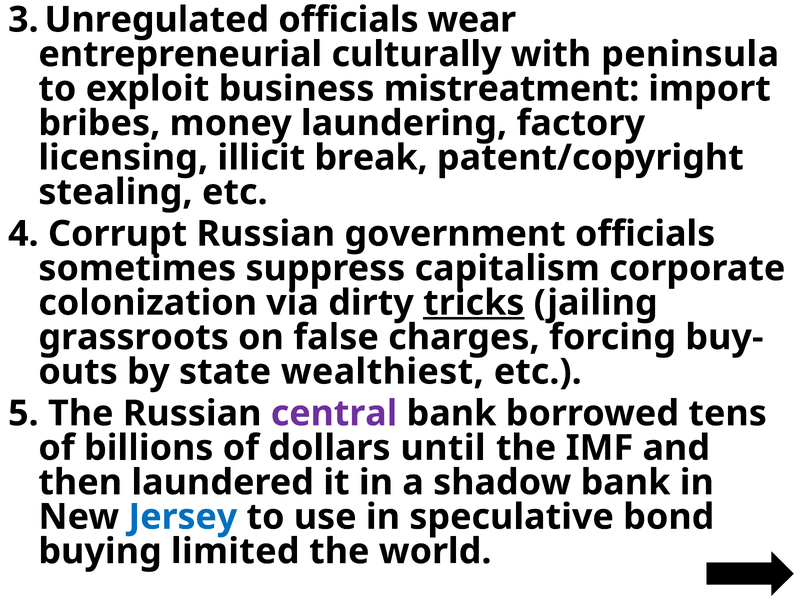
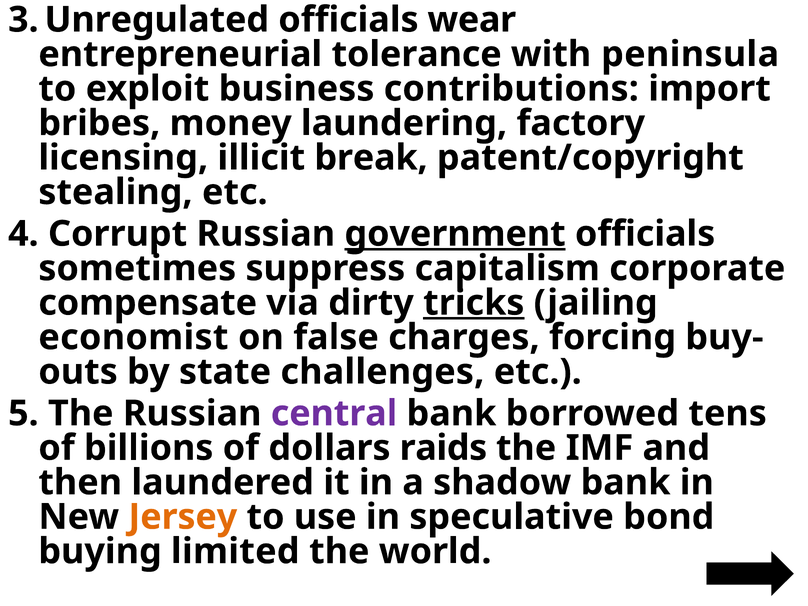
culturally: culturally -> tolerance (417, 54)
mistreatment: mistreatment -> contributions (511, 89)
government underline: none -> present (455, 234)
colonization: colonization -> compensate (148, 303)
grassroots: grassroots -> economist (133, 337)
wealthiest: wealthiest -> challenges (382, 372)
until: until -> raids (443, 448)
Jersey colour: blue -> orange (183, 517)
